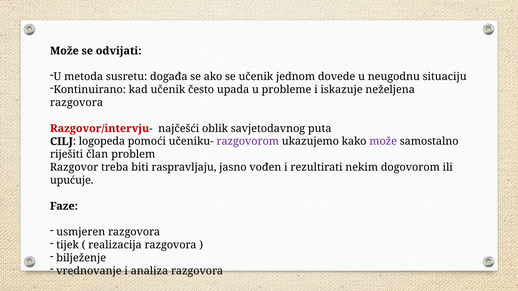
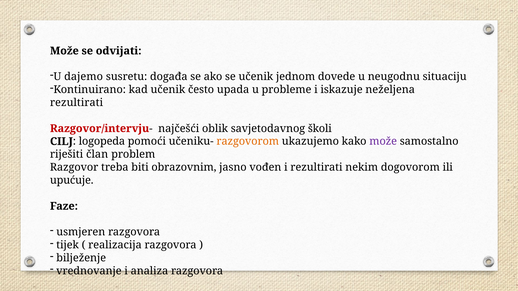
metoda: metoda -> dajemo (84, 77)
razgovora: razgovora -> rezultirati (77, 103)
puta: puta -> školi (320, 129)
razgovorom colour: purple -> orange (248, 142)
raspravljaju: raspravljaju -> obrazovnim (184, 168)
